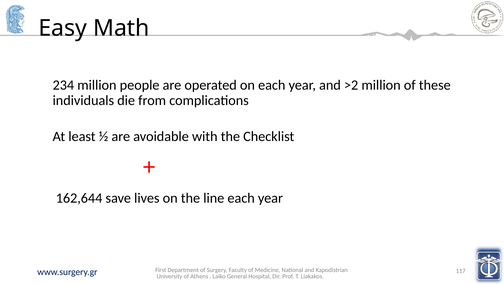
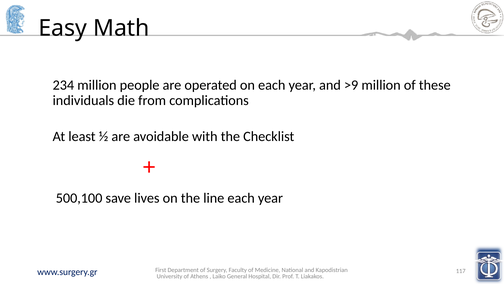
>2: >2 -> >9 (351, 85)
162,644: 162,644 -> 500,100 (79, 198)
